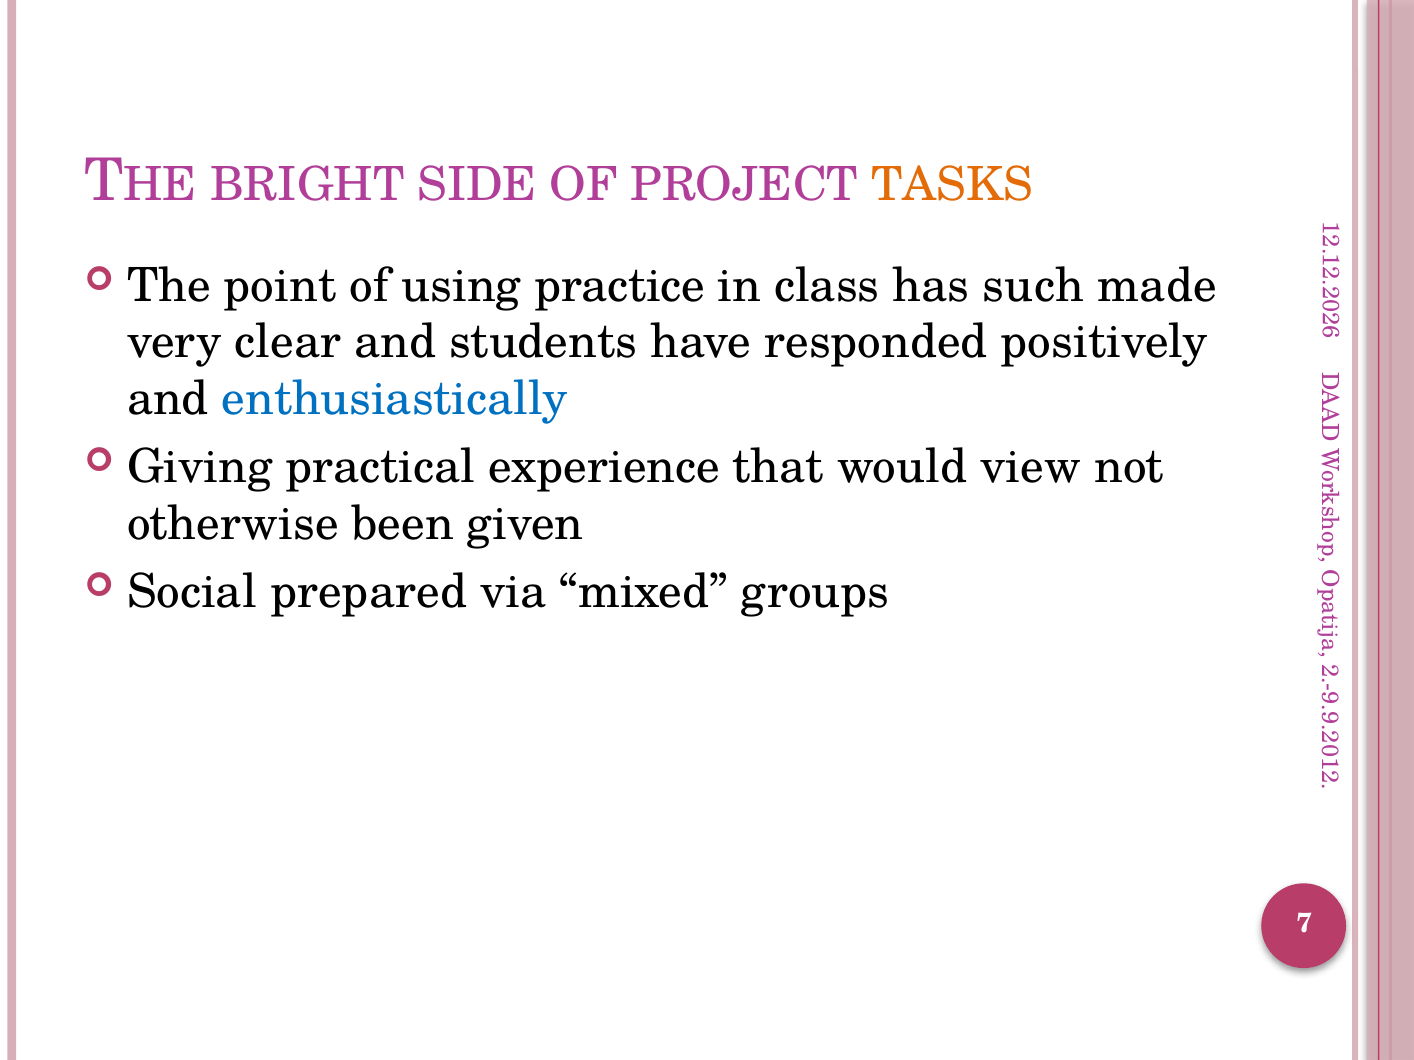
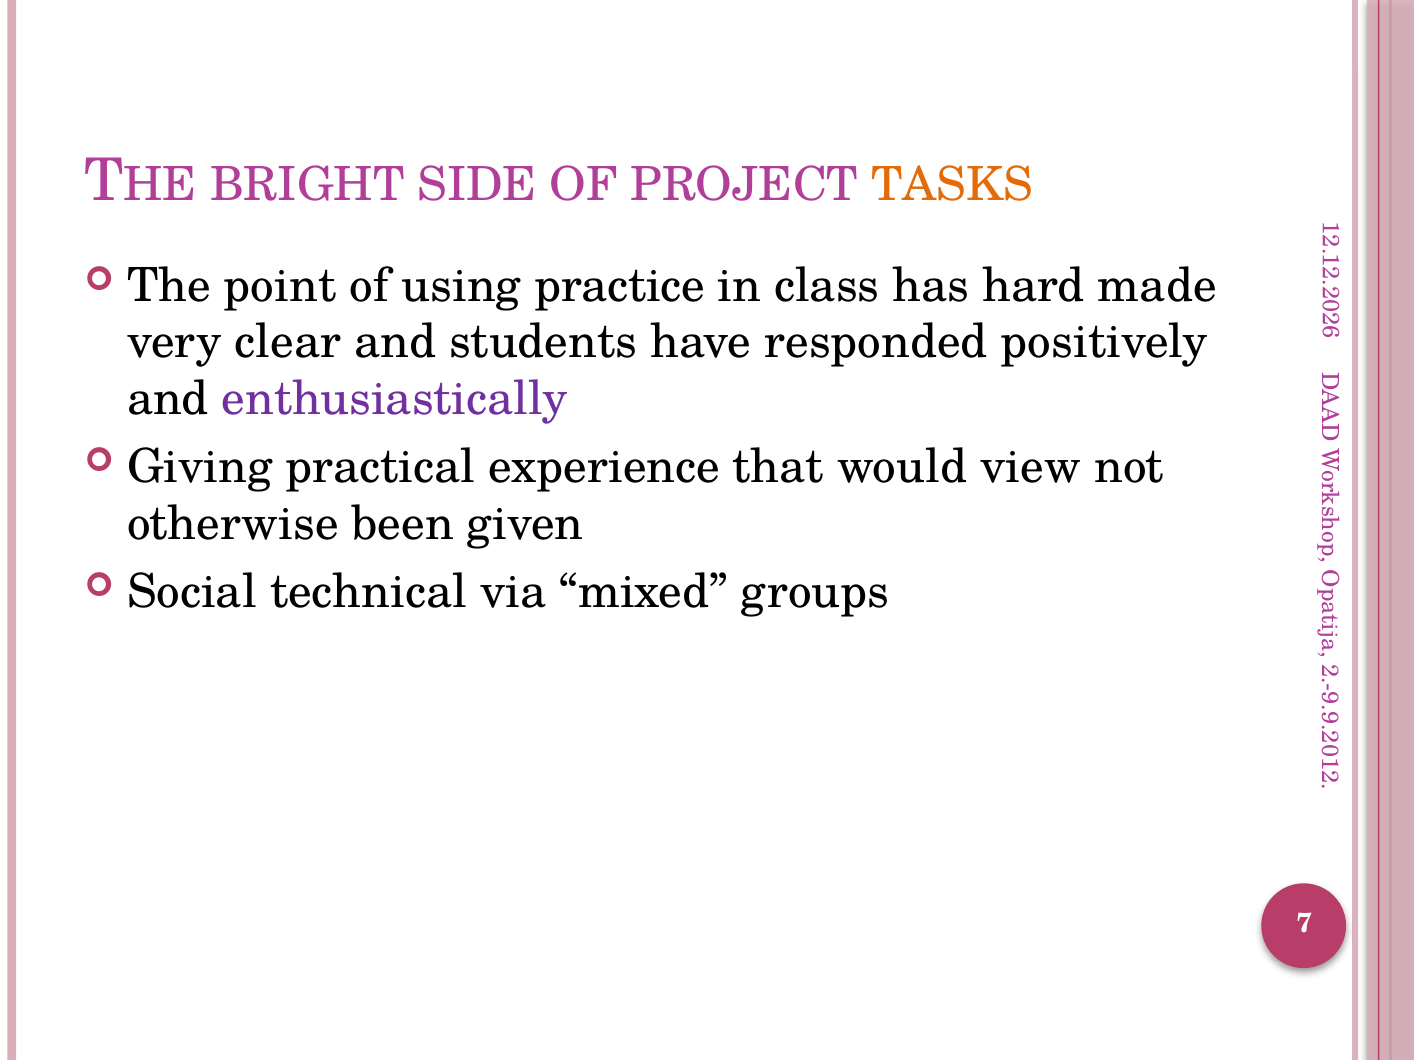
such: such -> hard (1034, 286)
enthusiastically colour: blue -> purple (395, 399)
prepared: prepared -> technical (369, 592)
